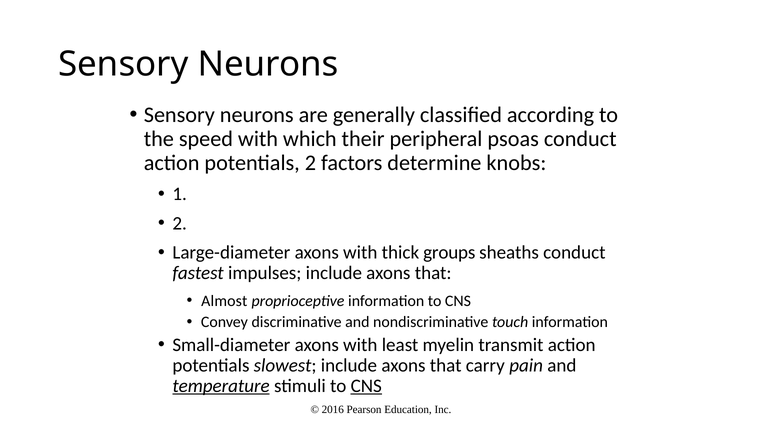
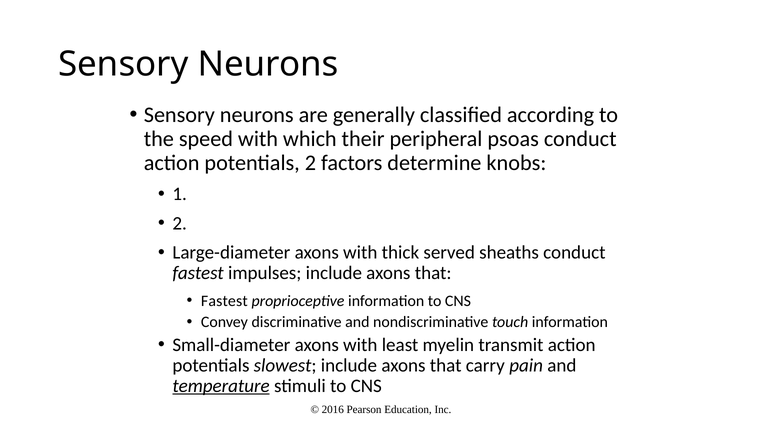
groups: groups -> served (449, 252)
Almost: Almost -> Fastest (224, 301)
CNS underline: present -> none (366, 386)
